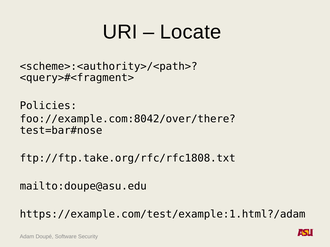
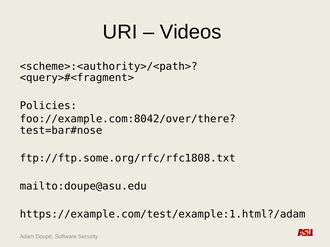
Locate: Locate -> Videos (191, 32)
ftp://ftp.take.org/rfc/rfc1808.txt: ftp://ftp.take.org/rfc/rfc1808.txt -> ftp://ftp.some.org/rfc/rfc1808.txt (128, 159)
